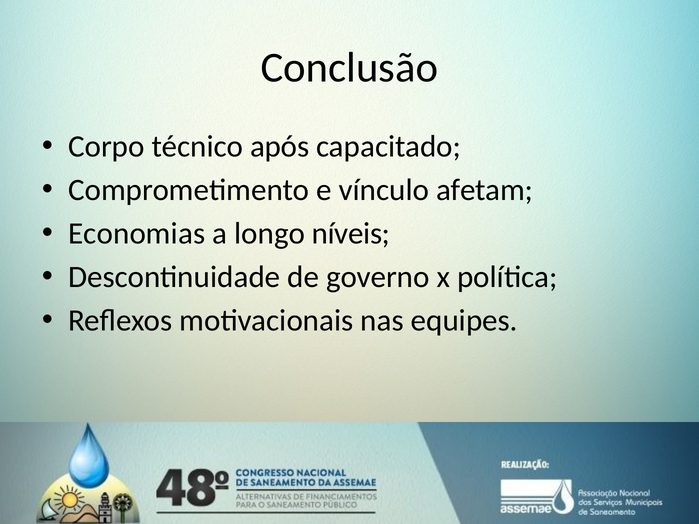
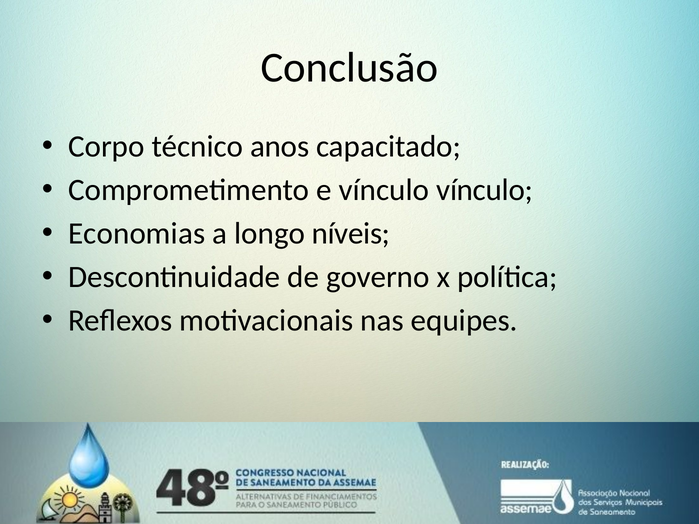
após: após -> anos (280, 147)
vínculo afetam: afetam -> vínculo (485, 190)
